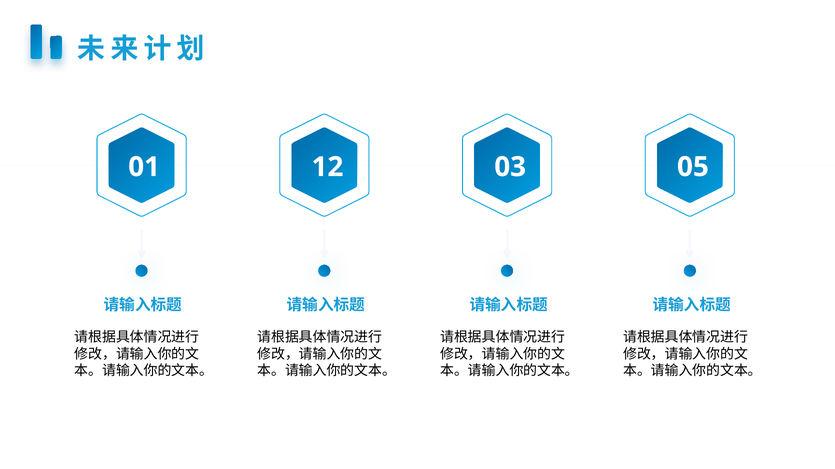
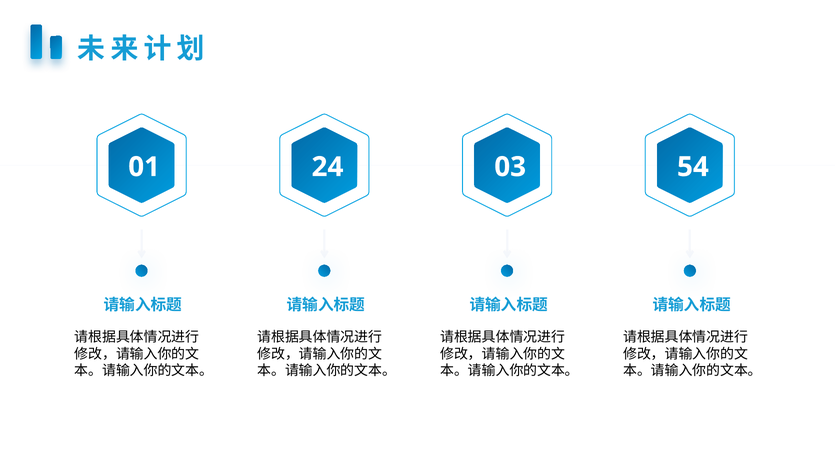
12: 12 -> 24 (327, 167)
05: 05 -> 54 (693, 167)
